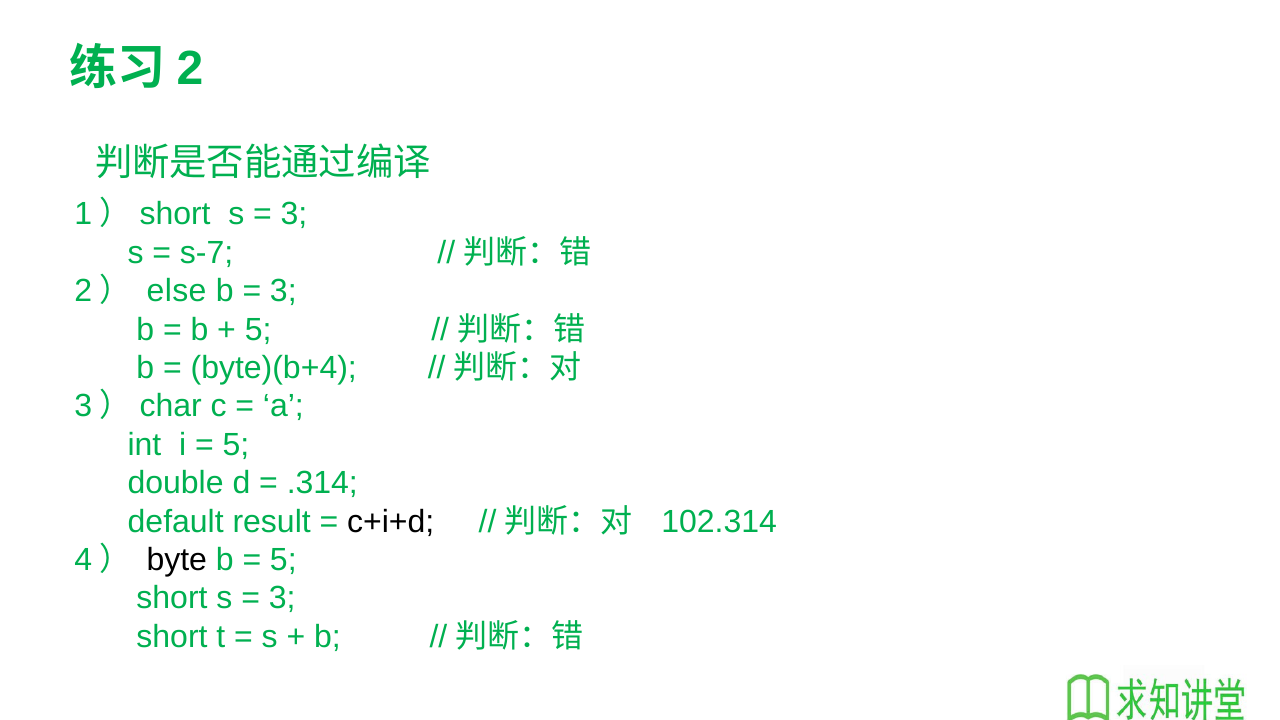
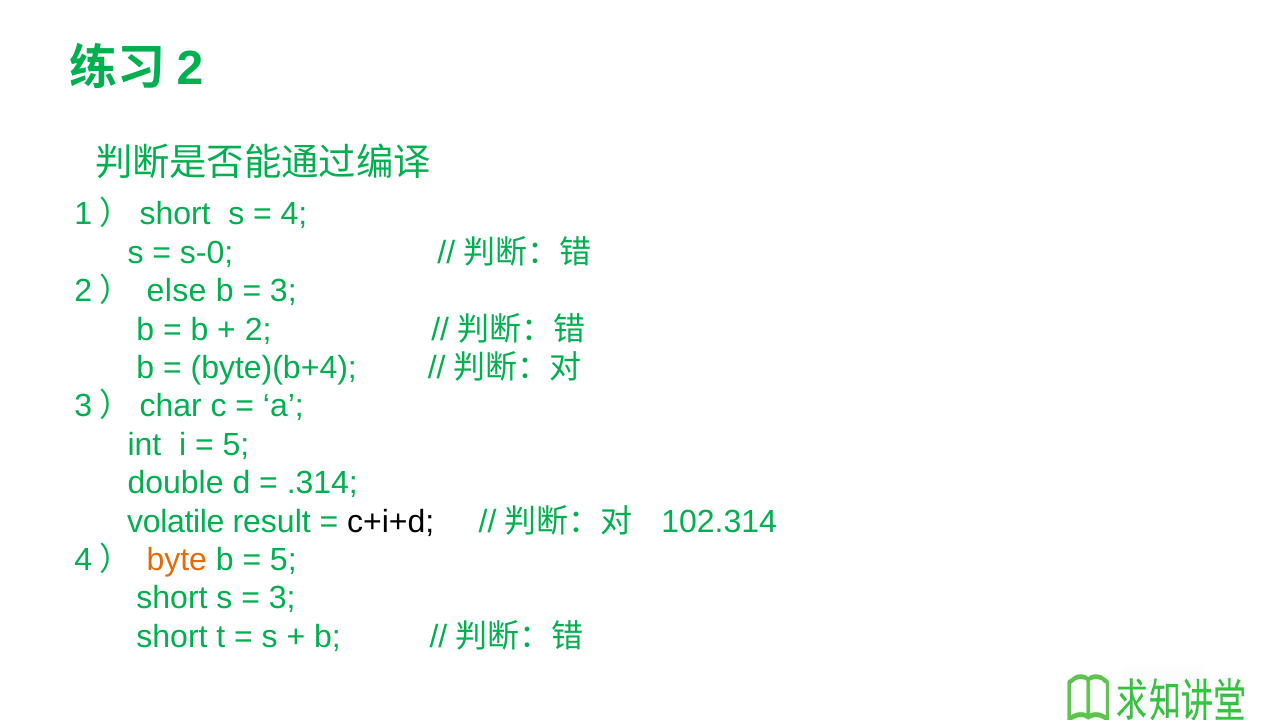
3: 3 -> 4 (294, 214)
s-7: s-7 -> s-0 (207, 253)
5: 5 -> 2 (258, 329)
default: default -> volatile (176, 521)
byte colour: black -> orange (177, 560)
